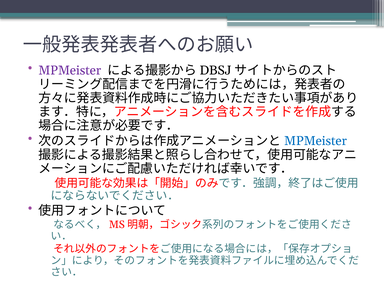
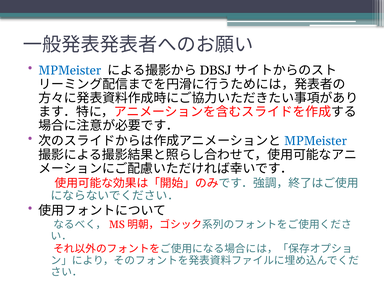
MPMeister colour: purple -> blue (70, 70)
